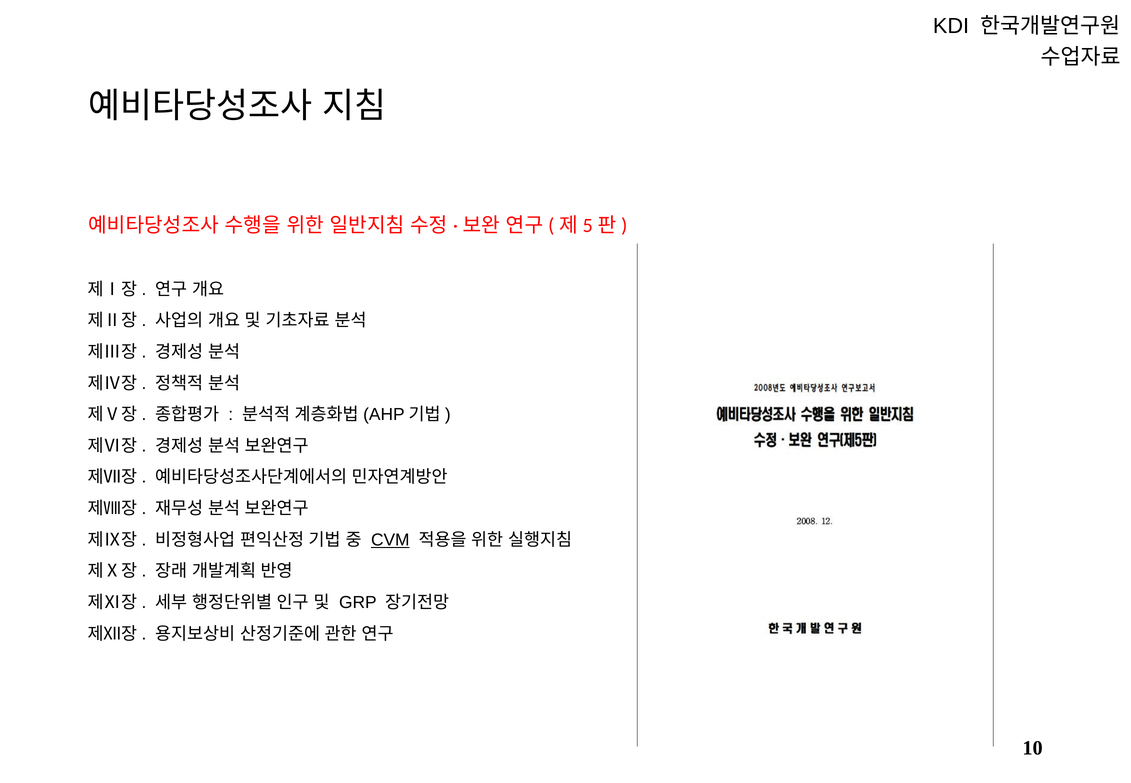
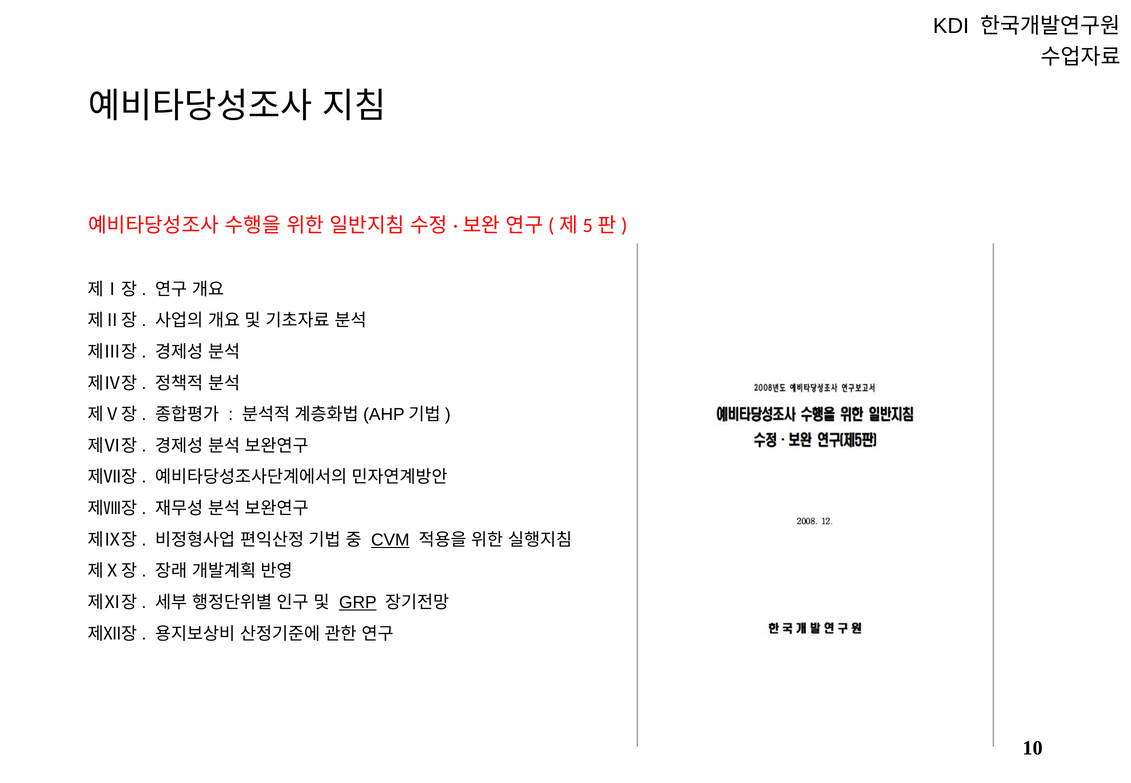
GRP underline: none -> present (358, 603)
